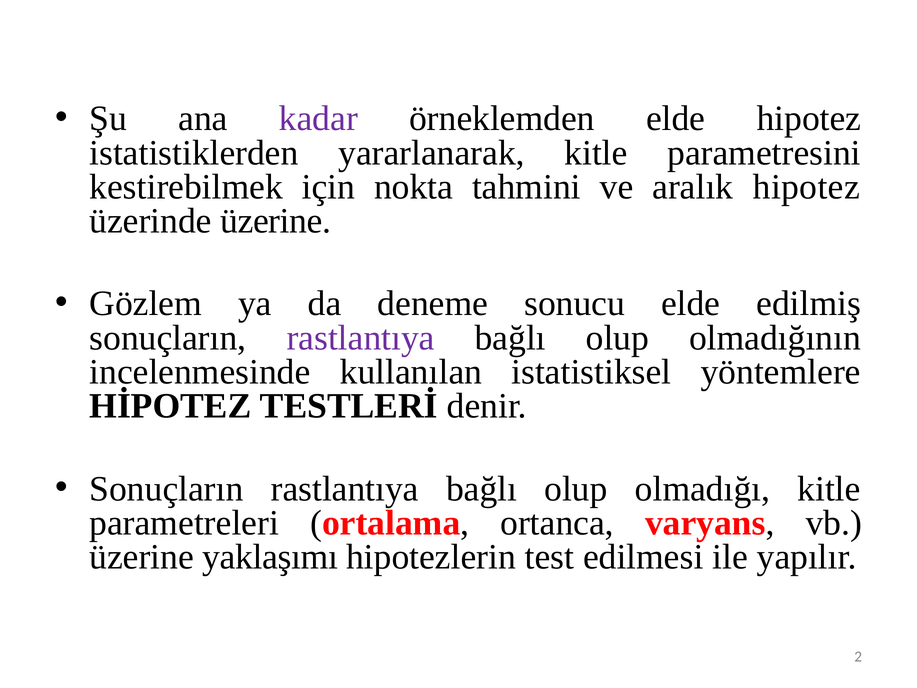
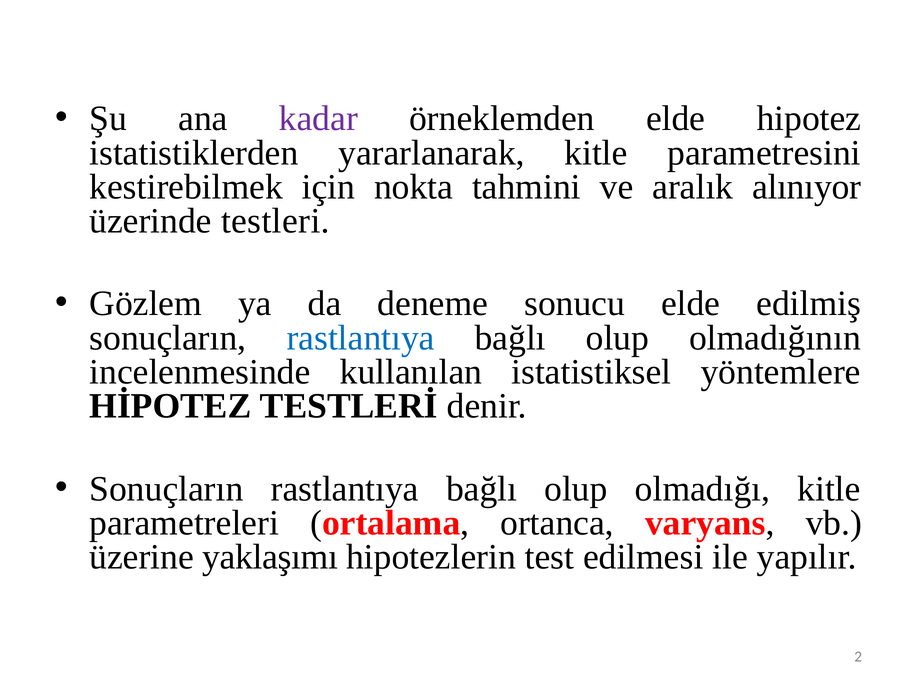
aralık hipotez: hipotez -> alınıyor (807, 187)
üzerinde üzerine: üzerine -> testleri (275, 221)
rastlantıya colour: purple -> blue (361, 338)
